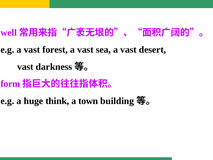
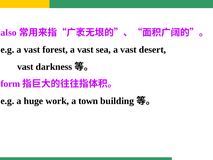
well: well -> also (9, 33)
think: think -> work (57, 101)
